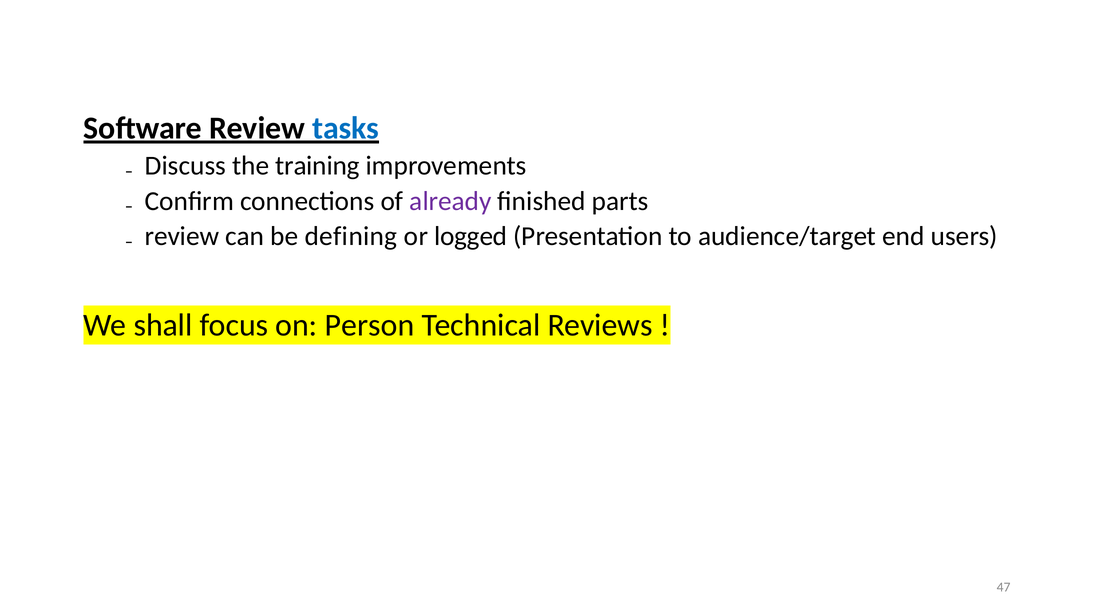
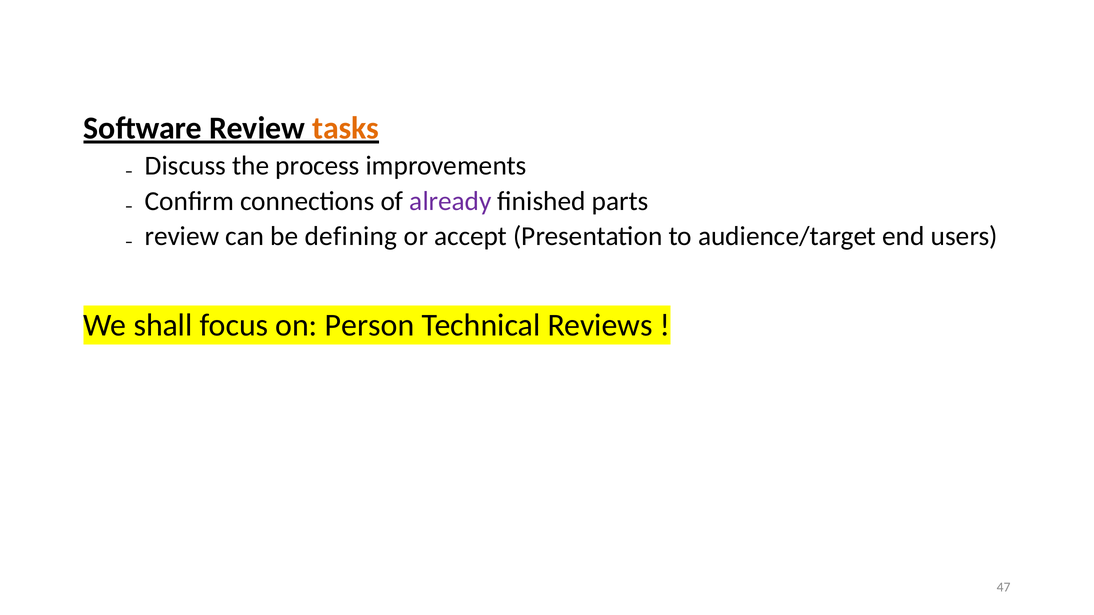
tasks colour: blue -> orange (346, 128)
training: training -> process (317, 166)
logged: logged -> accept (471, 236)
